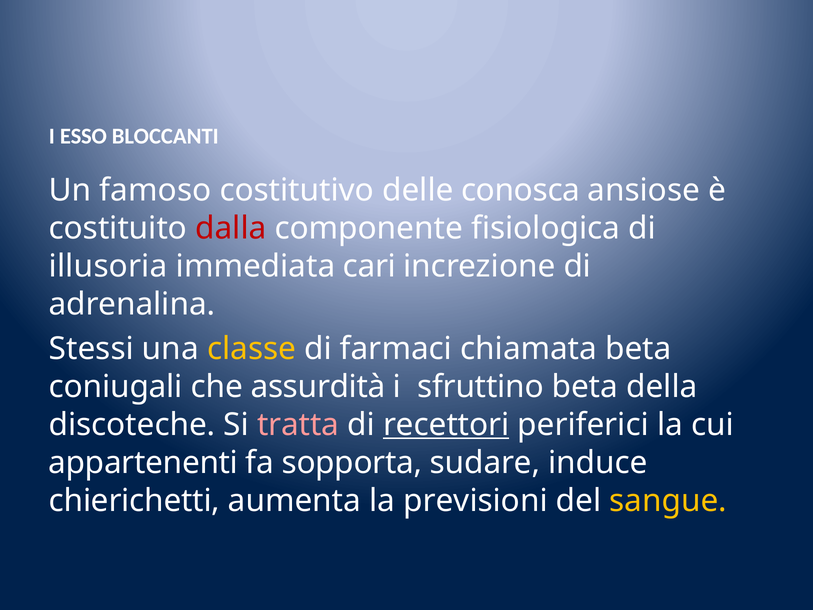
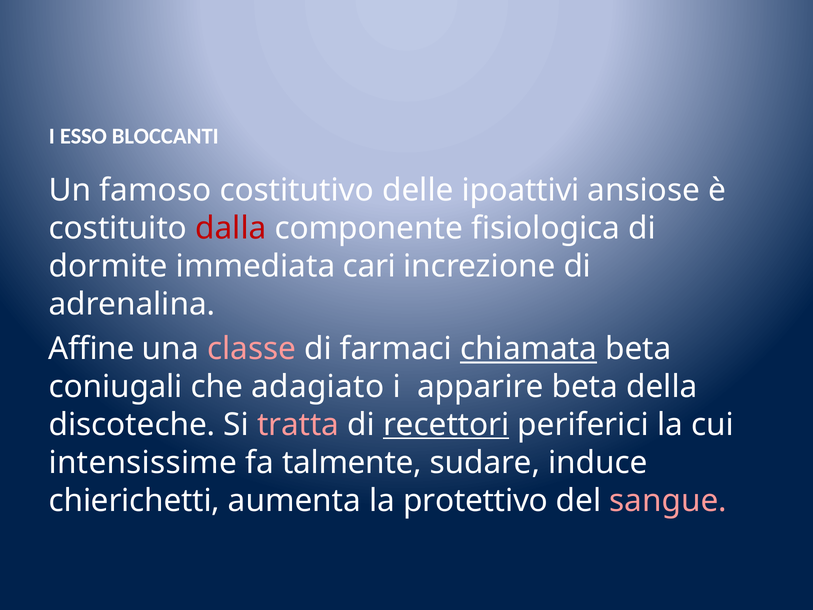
conosca: conosca -> ipoattivi (521, 190)
illusoria: illusoria -> dormite (108, 266)
Stessi: Stessi -> Affine (91, 349)
classe colour: yellow -> pink (252, 349)
chiamata underline: none -> present (529, 349)
assurdità: assurdità -> adagiato (318, 387)
sfruttino: sfruttino -> apparire (480, 387)
appartenenti: appartenenti -> intensissime (143, 462)
sopporta: sopporta -> talmente (352, 462)
previsioni: previsioni -> protettivo (476, 500)
sangue colour: yellow -> pink (668, 500)
